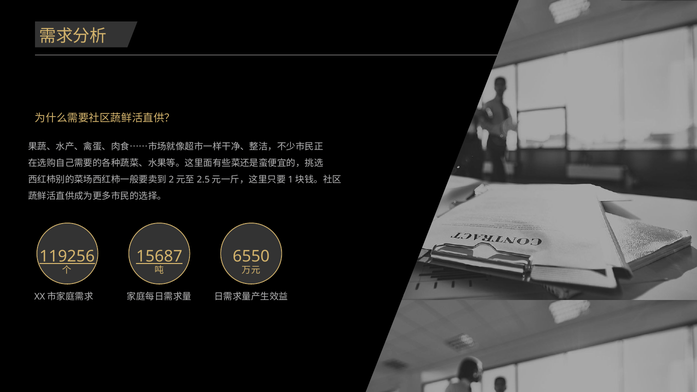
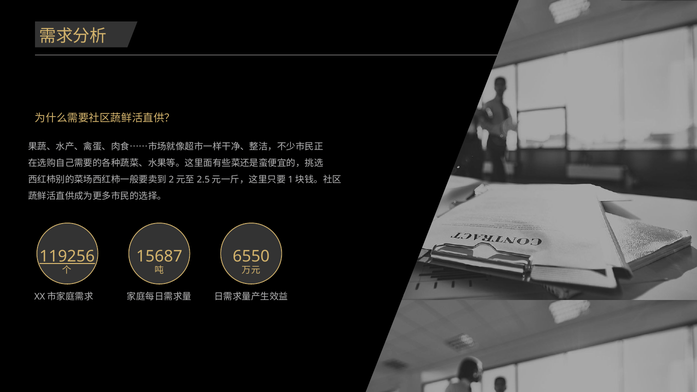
15687 underline: present -> none (159, 257)
